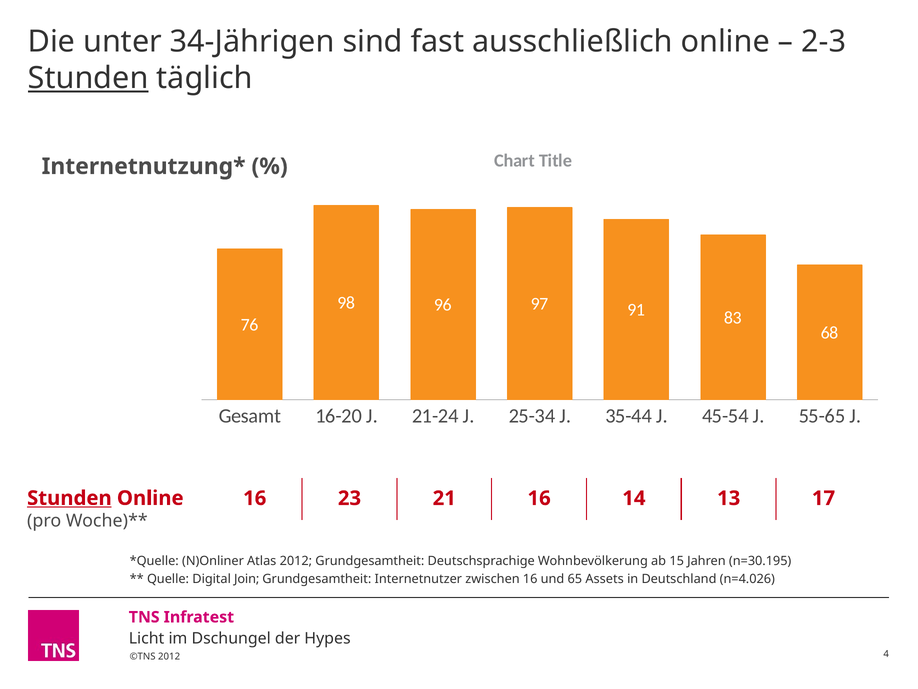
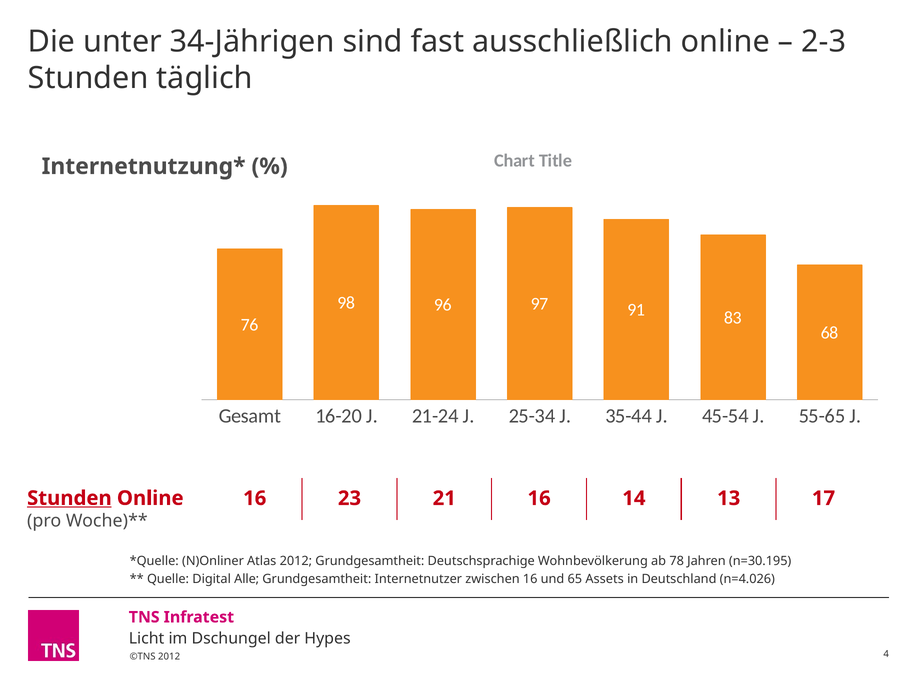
Stunden underline: present -> none (88, 78)
15: 15 -> 78 (677, 561)
Join: Join -> Alle (247, 579)
